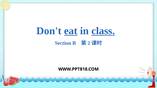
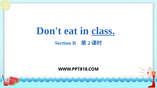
eat underline: present -> none (71, 31)
